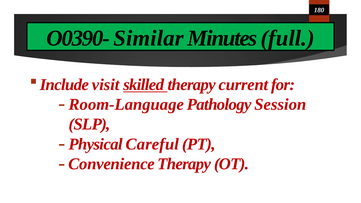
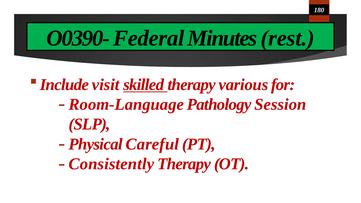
Similar: Similar -> Federal (149, 38)
full: full -> rest (288, 38)
current: current -> various (243, 85)
Convenience: Convenience -> Consistently (111, 164)
